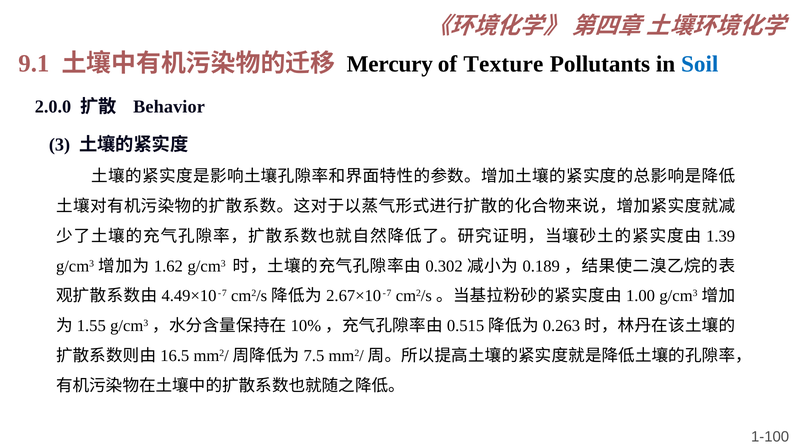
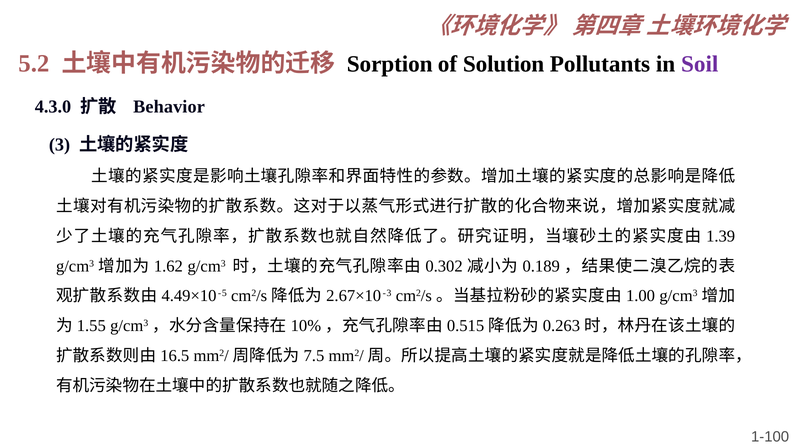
9.1: 9.1 -> 5.2 (34, 63)
Mercury: Mercury -> Sorption (390, 64)
Texture: Texture -> Solution (504, 64)
Soil colour: blue -> purple (700, 64)
2.0.0: 2.0.0 -> 4.3.0 (53, 107)
7: 7 -> 5 (224, 293)
7: 7 -> 3 (389, 293)
